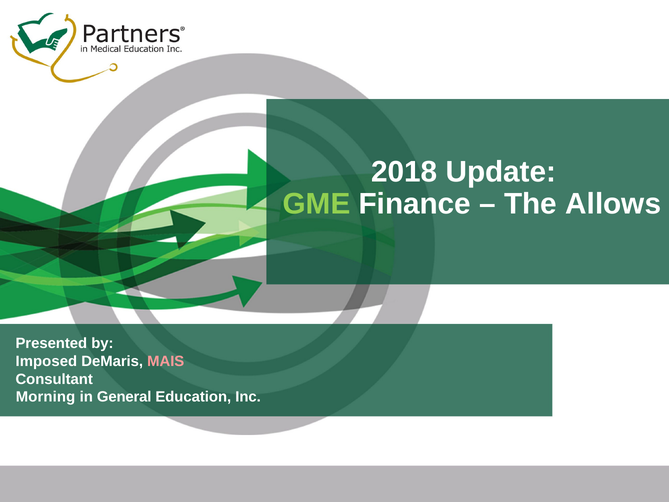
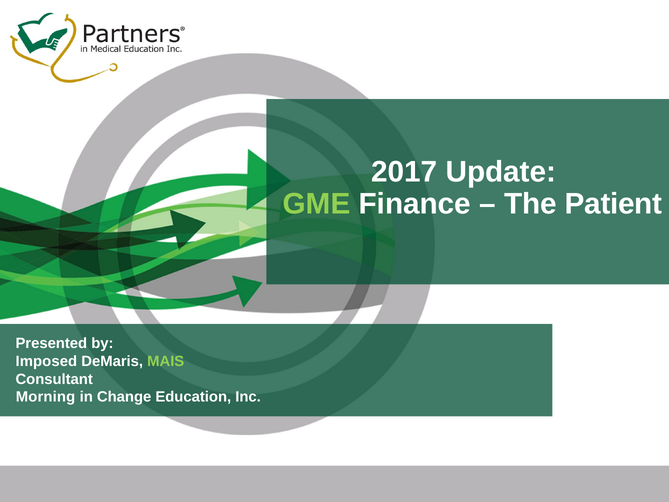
2018: 2018 -> 2017 (404, 172)
Allows: Allows -> Patient (613, 204)
MAIS colour: pink -> light green (166, 361)
General: General -> Change (124, 397)
